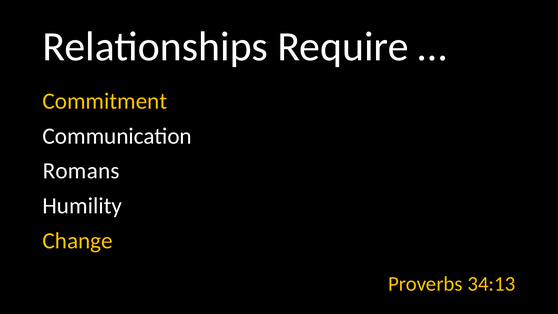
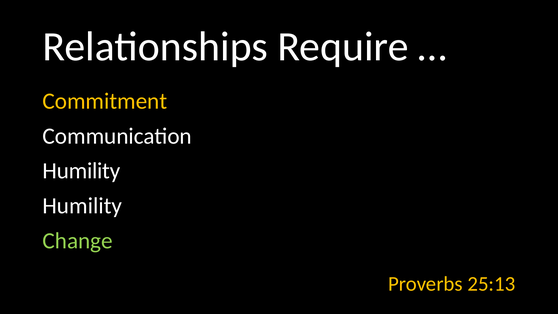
Romans: Romans -> Humility (81, 171)
Change colour: yellow -> light green (78, 241)
34:13: 34:13 -> 25:13 (491, 284)
